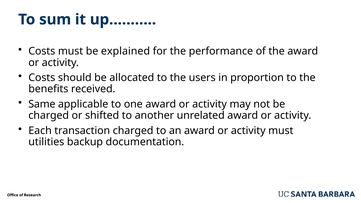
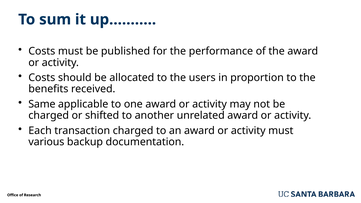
explained: explained -> published (126, 51)
utilities: utilities -> various (46, 142)
